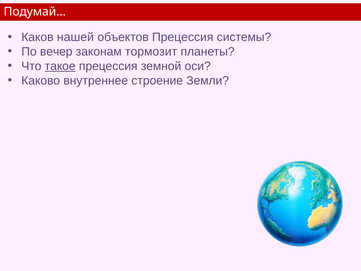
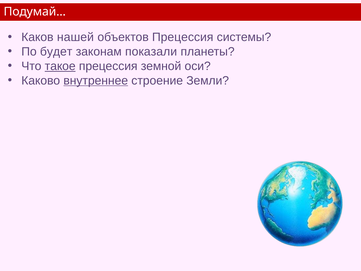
вечер: вечер -> будет (56, 52)
тормозит: тормозит -> показали (151, 52)
внутреннее underline: none -> present (96, 80)
